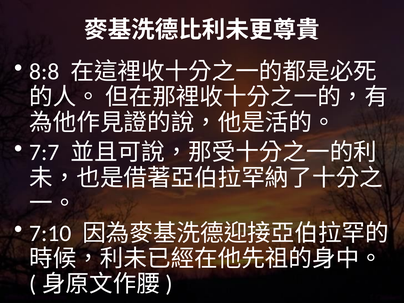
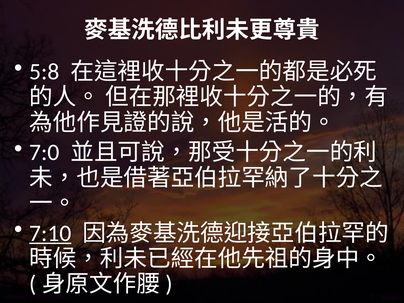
8:8: 8:8 -> 5:8 (44, 72)
7:7: 7:7 -> 7:0 (44, 152)
7:10 underline: none -> present (50, 233)
